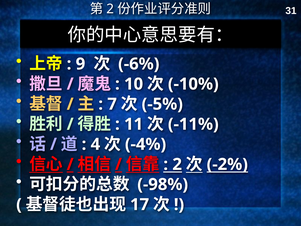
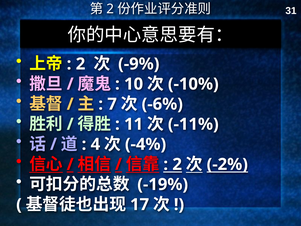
9: 9 -> 2 (80, 64)
-6%: -6% -> -9% (139, 64)
-5%: -5% -> -6% (162, 104)
-98%: -98% -> -19% (163, 184)
